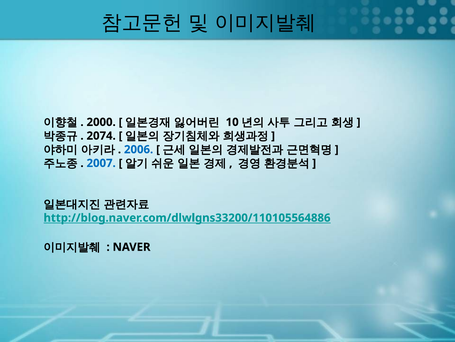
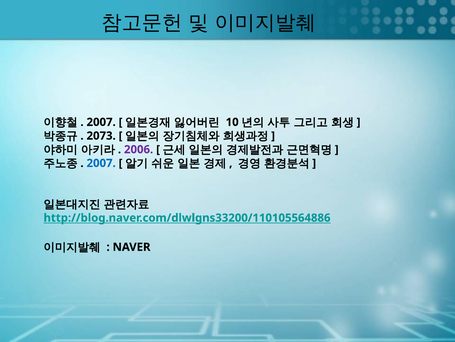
2000: 2000 -> 2007 (101, 122)
2074: 2074 -> 2073 (101, 136)
2006 colour: blue -> purple (139, 149)
